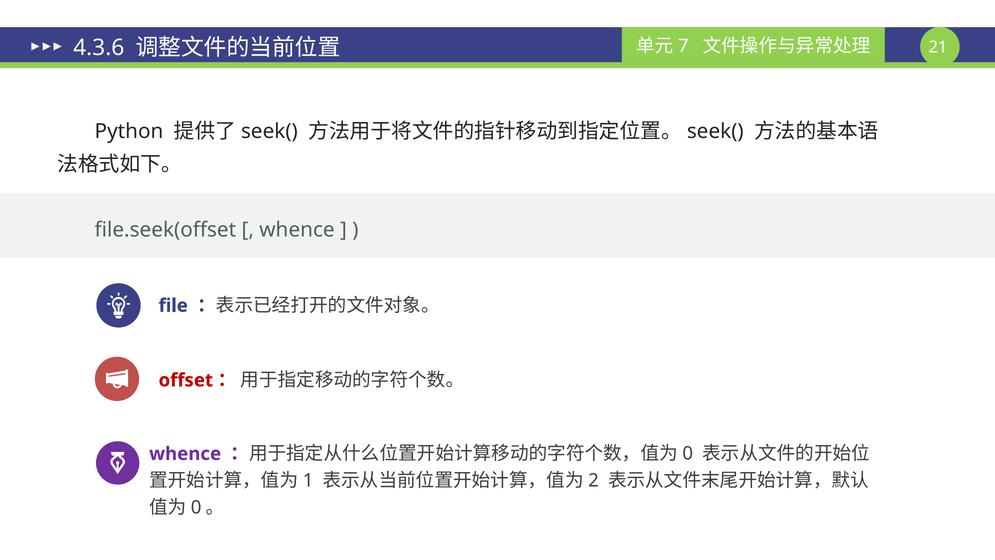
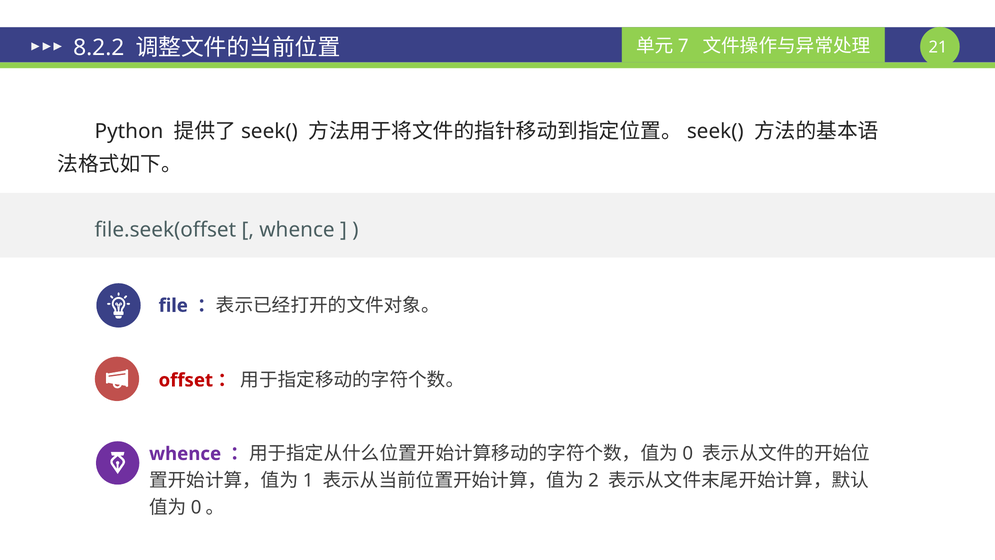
4.3.6: 4.3.6 -> 8.2.2 (99, 47)
